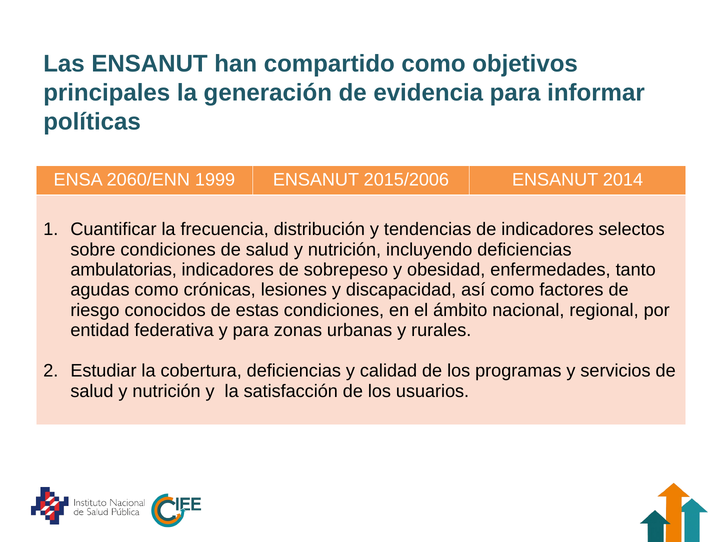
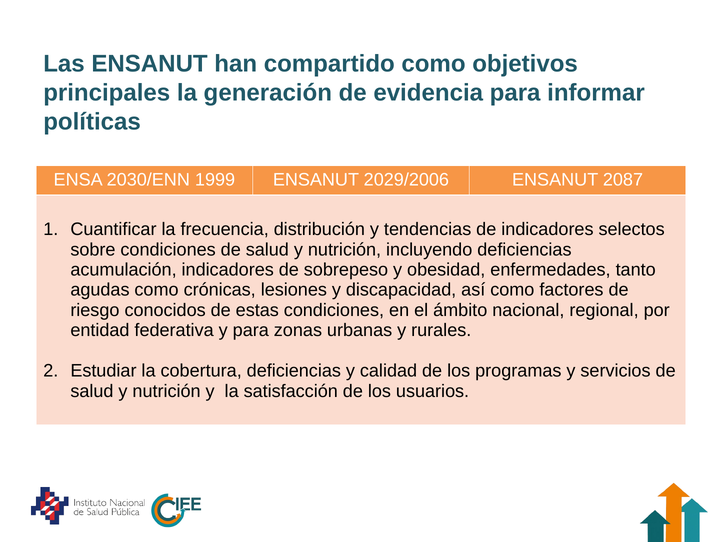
2060/ENN: 2060/ENN -> 2030/ENN (148, 180)
2015/2006: 2015/2006 -> 2029/2006 (406, 180)
2014: 2014 -> 2087 (623, 180)
ambulatorias: ambulatorias -> acumulación (124, 270)
